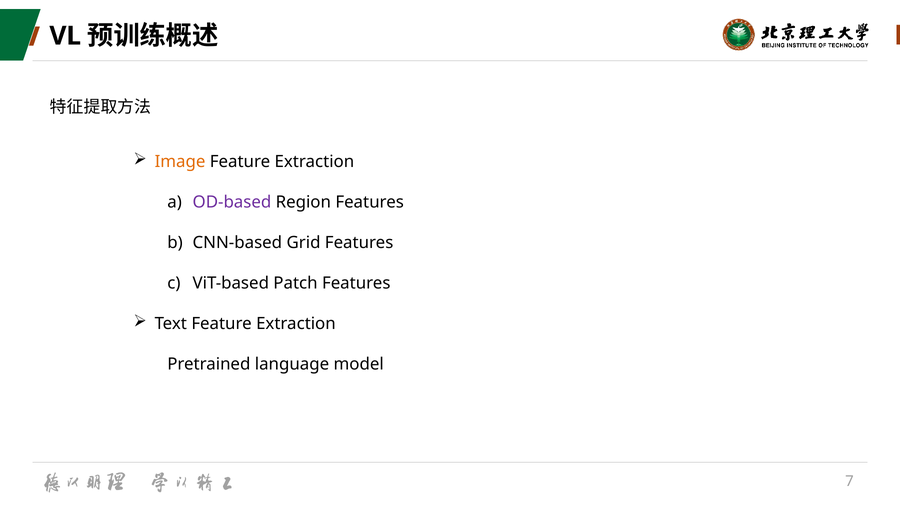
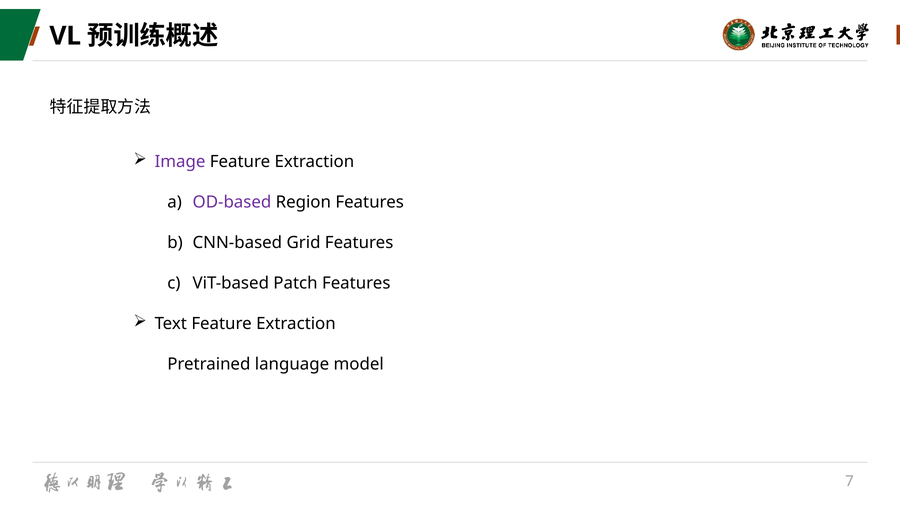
Image colour: orange -> purple (180, 162)
